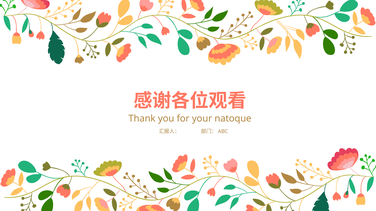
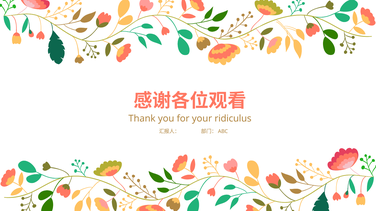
natoque: natoque -> ridiculus (233, 119)
